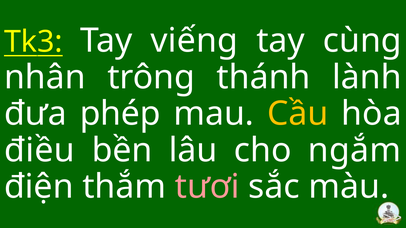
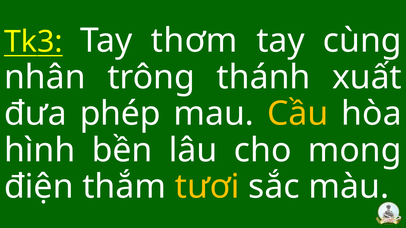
viếng: viếng -> thơm (194, 41)
lành: lành -> xuất (367, 77)
điều: điều -> hình (40, 151)
ngắm: ngắm -> mong (355, 151)
tươi colour: pink -> yellow (207, 187)
